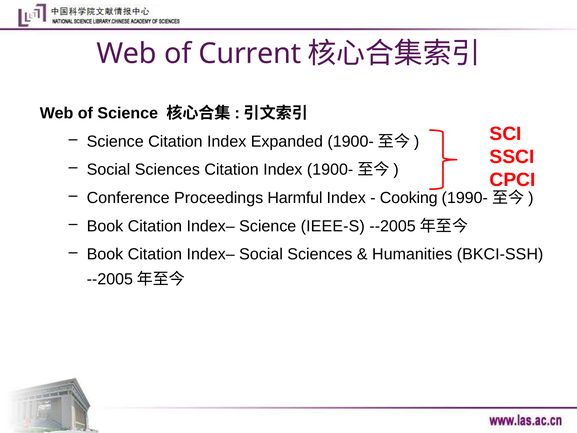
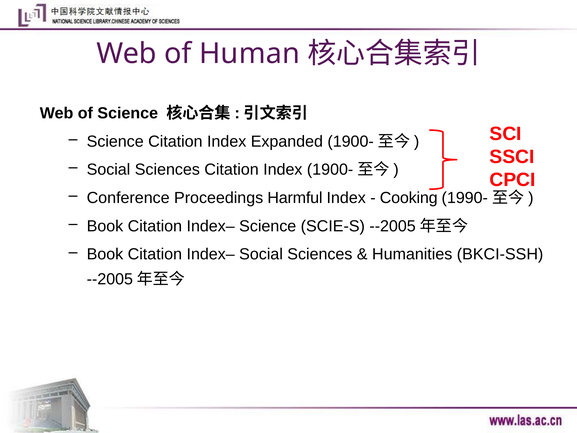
Current: Current -> Human (250, 54)
IEEE-S: IEEE-S -> SCIE-S (333, 226)
